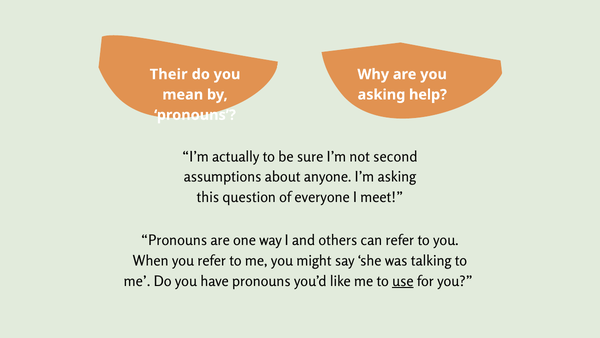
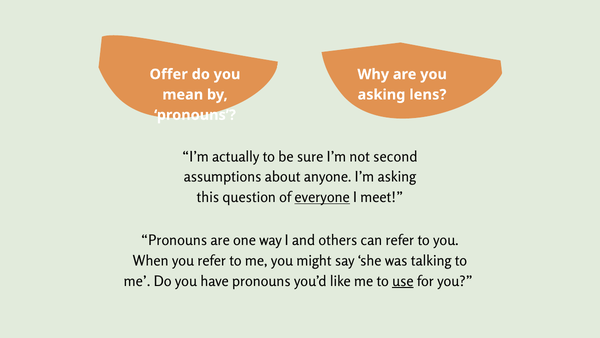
Their: Their -> Offer (169, 74)
help: help -> lens (428, 95)
everyone underline: none -> present (322, 197)
